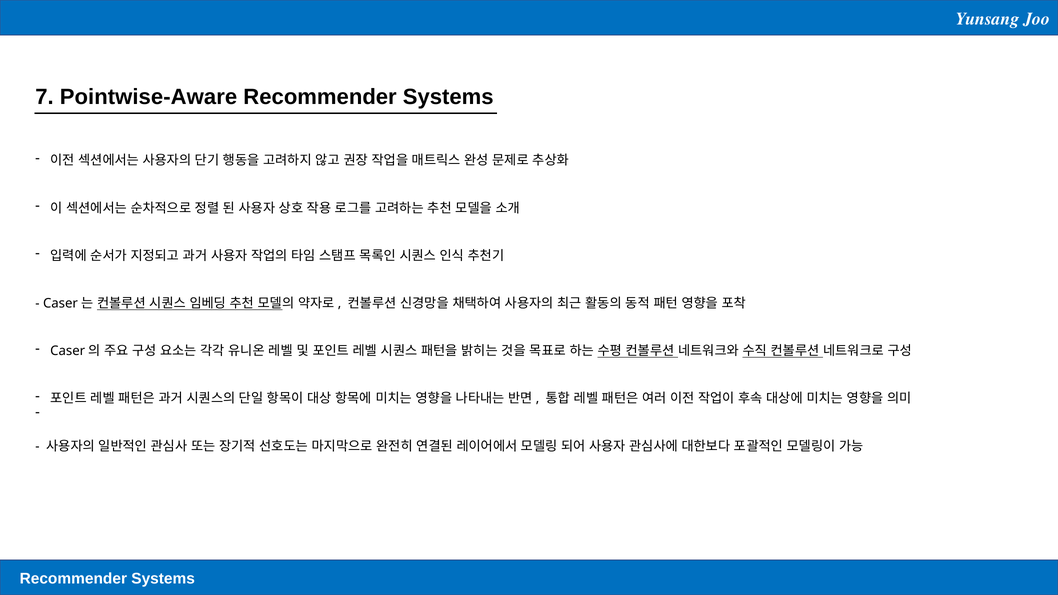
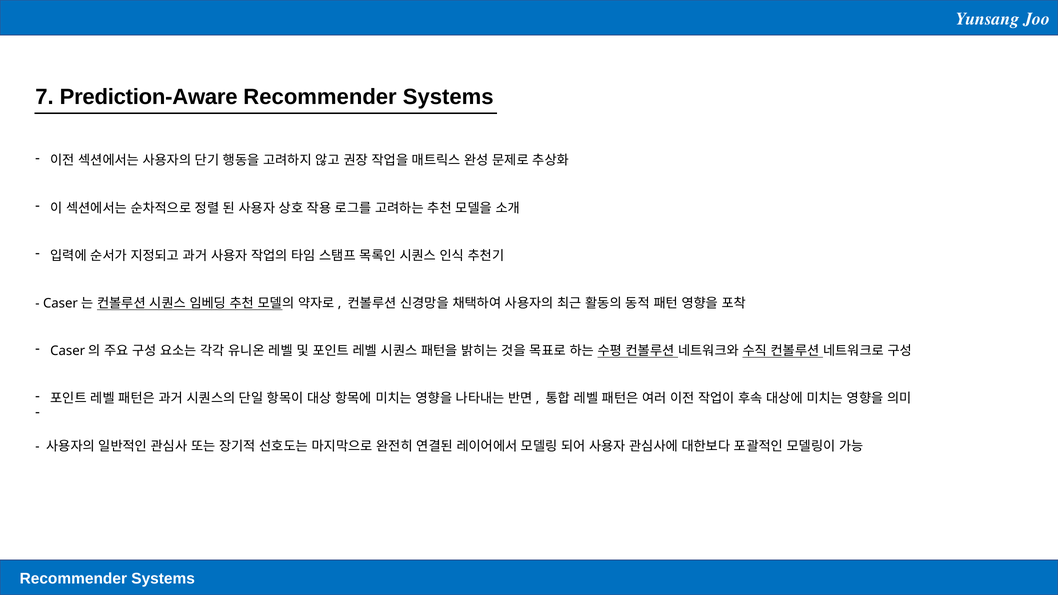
Pointwise-Aware: Pointwise-Aware -> Prediction-Aware (149, 97)
